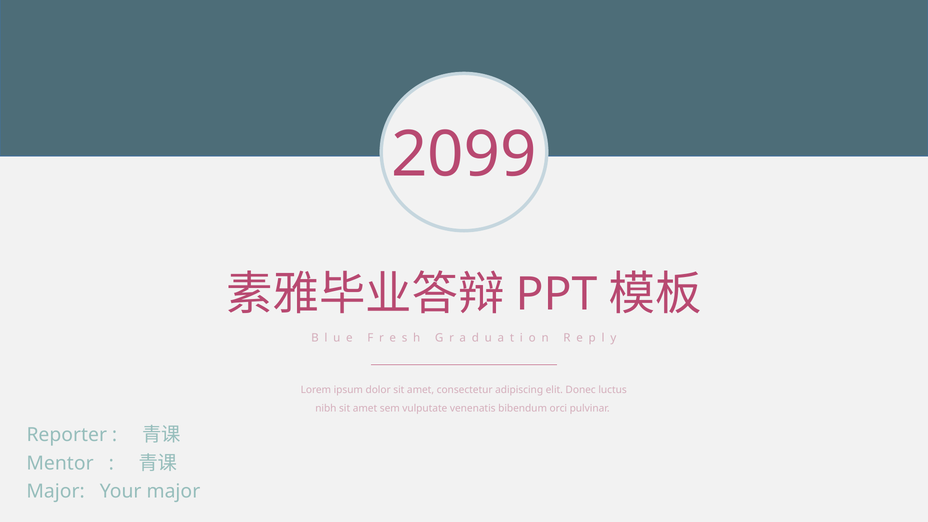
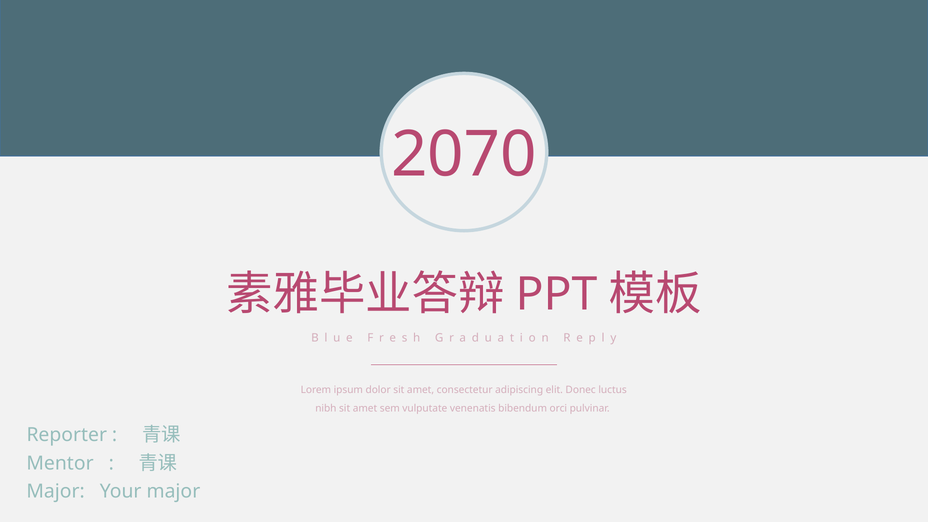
2099: 2099 -> 2070 (464, 154)
